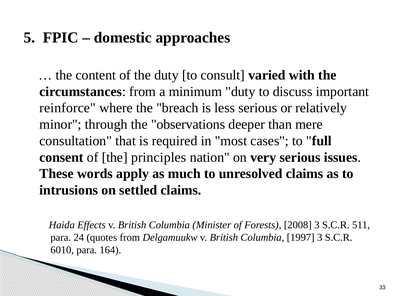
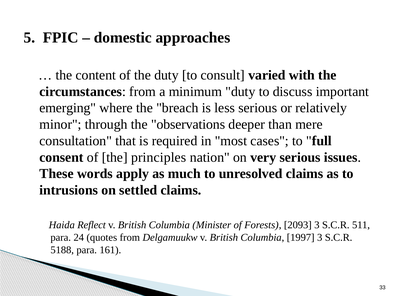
reinforce: reinforce -> emerging (68, 108)
Effects: Effects -> Reflect (92, 225)
2008: 2008 -> 2093 (298, 225)
6010: 6010 -> 5188 (62, 250)
164: 164 -> 161 (110, 250)
